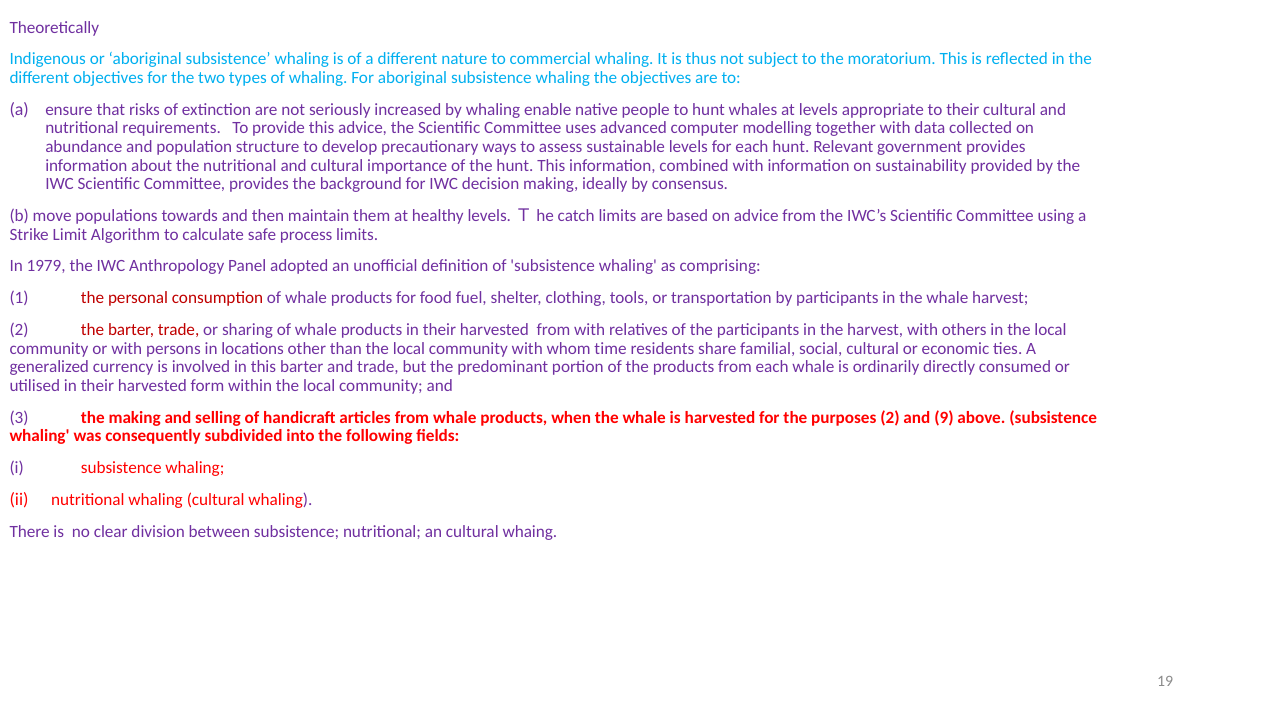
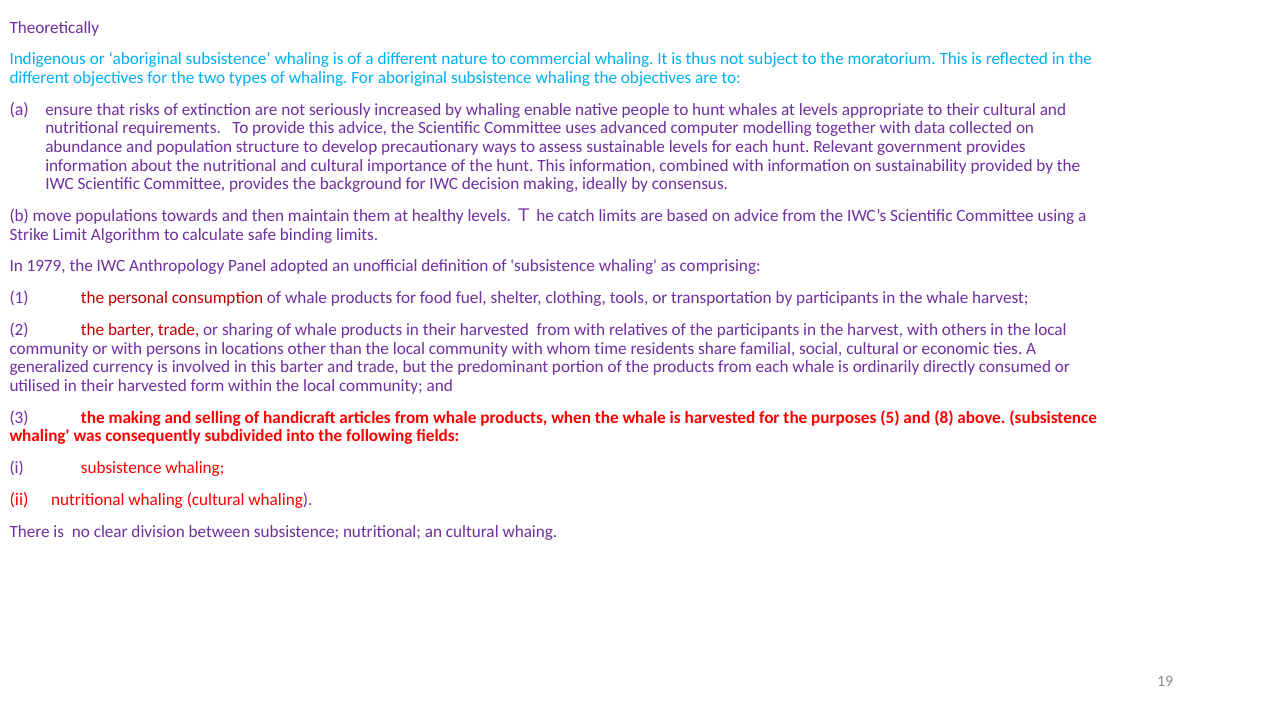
process: process -> binding (306, 235)
purposes 2: 2 -> 5 (890, 418)
9: 9 -> 8 (944, 418)
